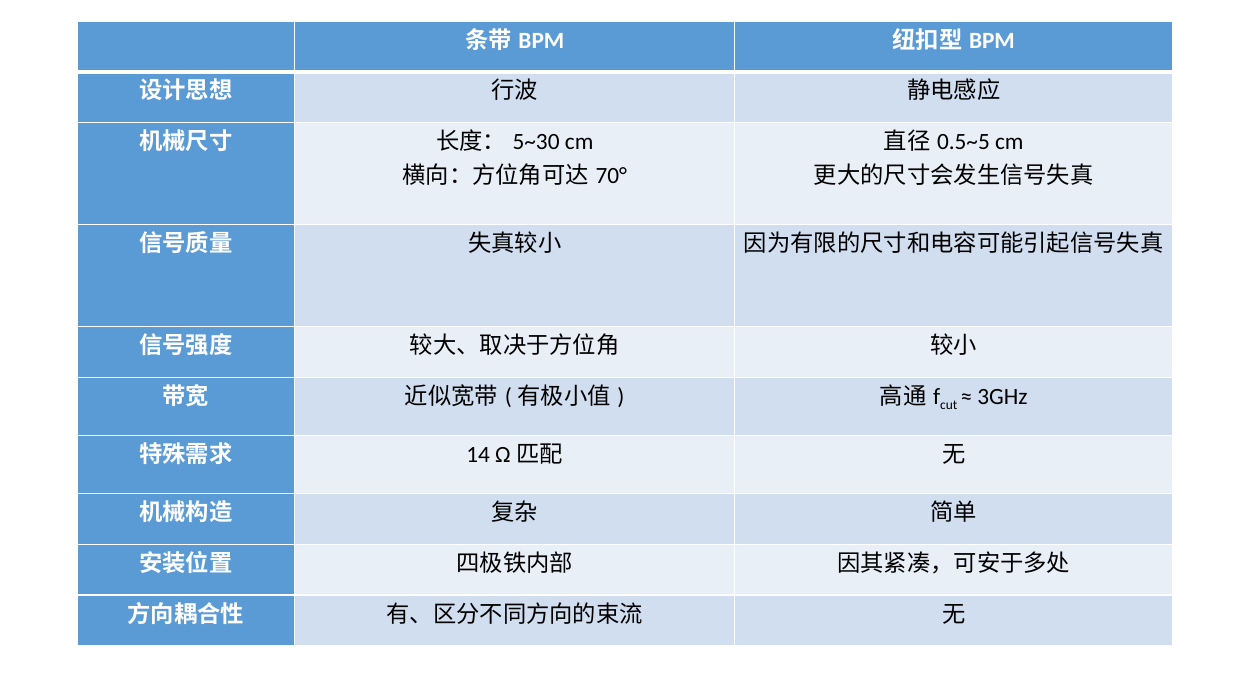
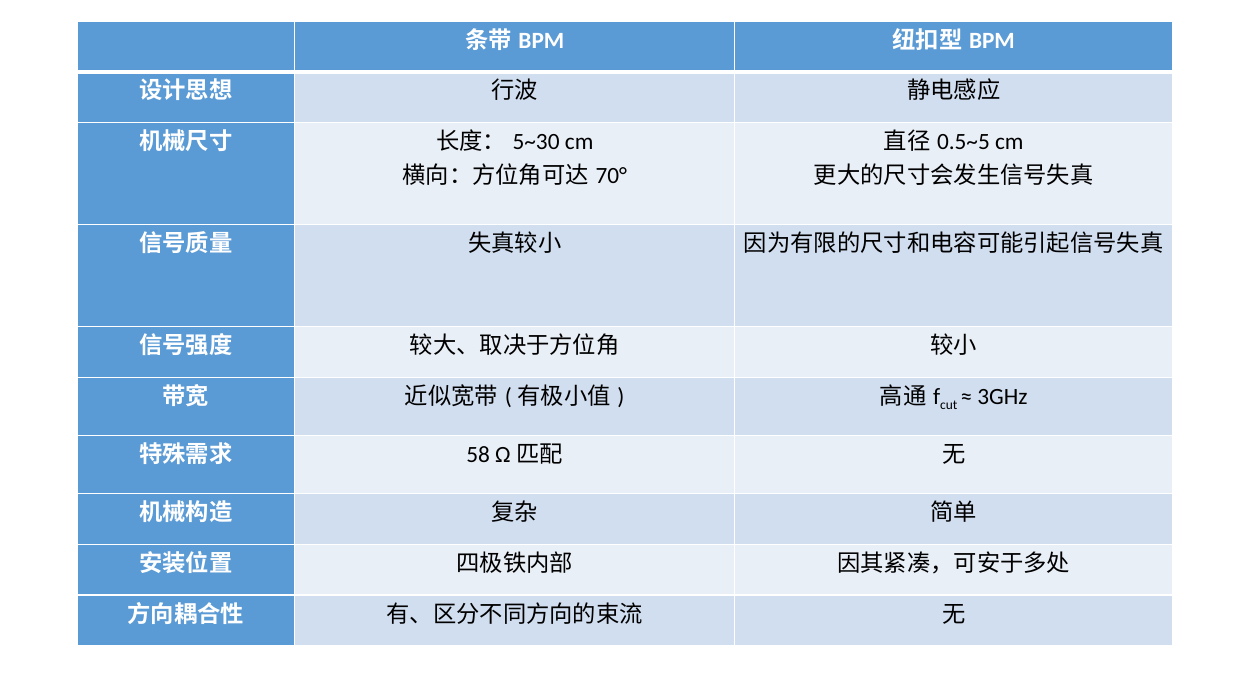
14: 14 -> 58 (478, 455)
